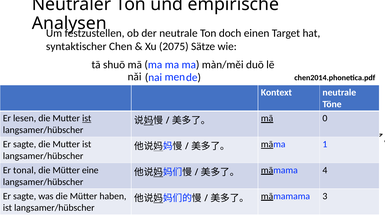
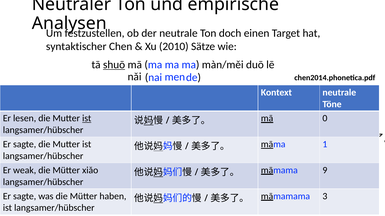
2075: 2075 -> 2010 (174, 47)
shuō underline: none -> present (114, 65)
tonal: tonal -> weak (25, 171)
eine: eine -> xiǎo (90, 171)
4: 4 -> 9 (325, 171)
